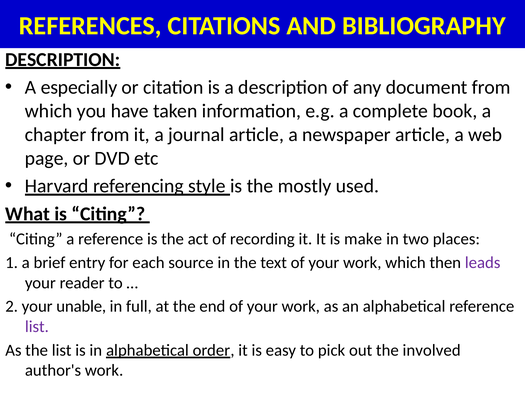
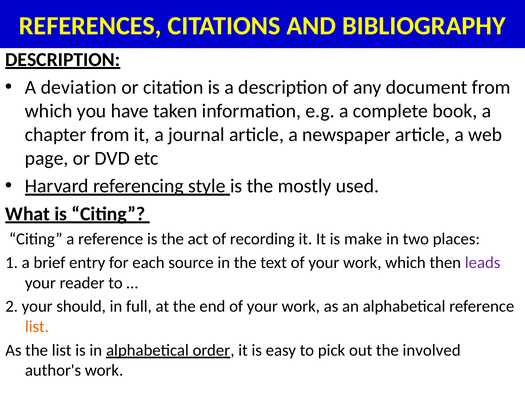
especially: especially -> deviation (79, 87)
unable: unable -> should (81, 306)
list colour: purple -> orange (37, 326)
